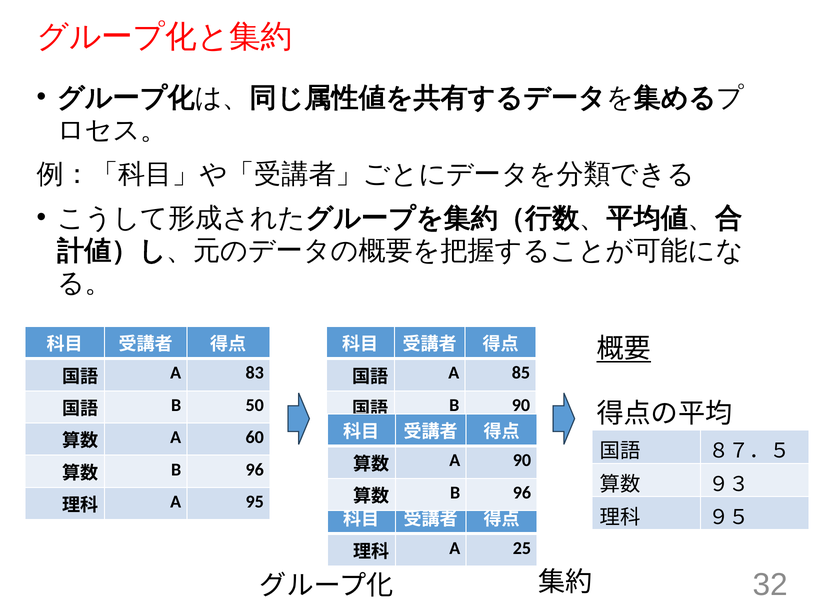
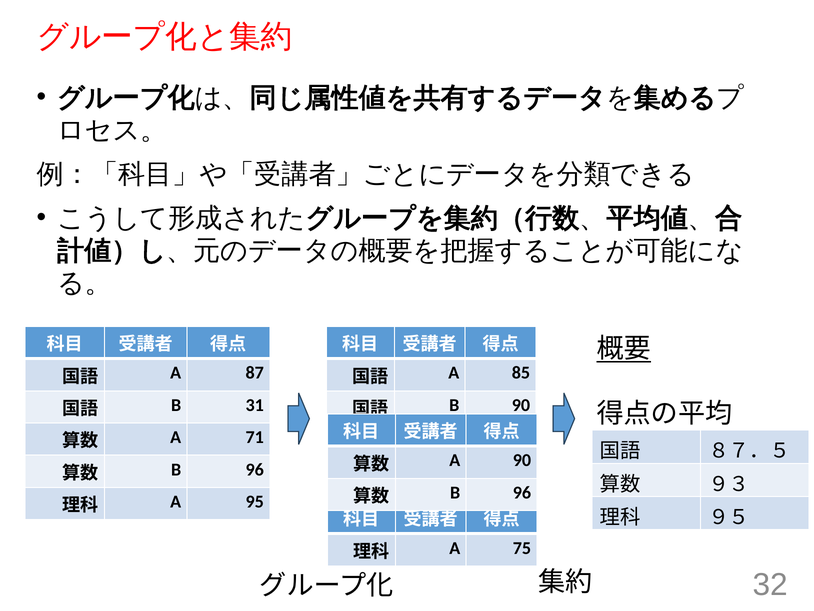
83: 83 -> 87 (255, 373)
50: 50 -> 31 (255, 405)
60: 60 -> 71 (255, 437)
25: 25 -> 75 (522, 548)
